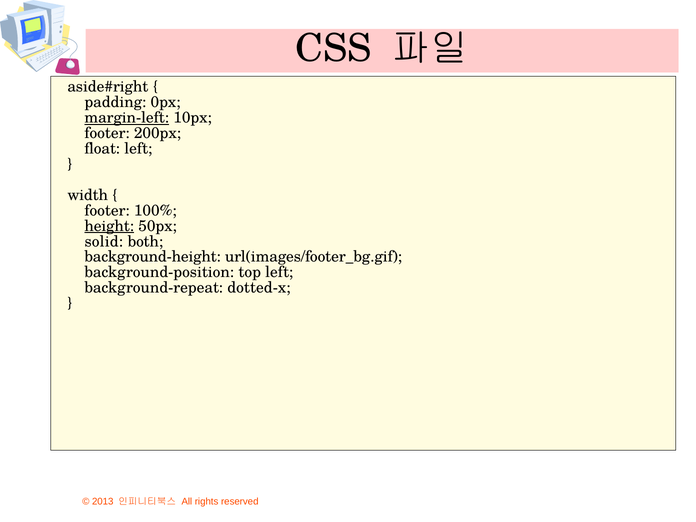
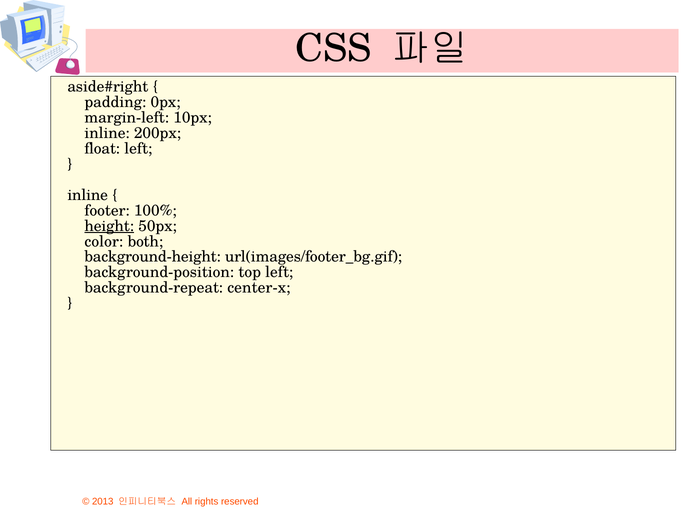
margin-left underline: present -> none (127, 118)
footer: footer -> inline (107, 133)
width: width -> inline (88, 195)
solid: solid -> color (104, 241)
dotted-x: dotted-x -> center-x (259, 288)
